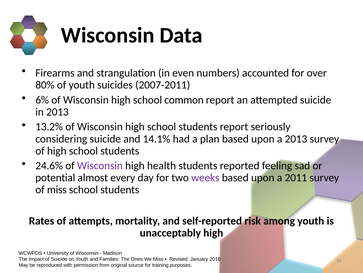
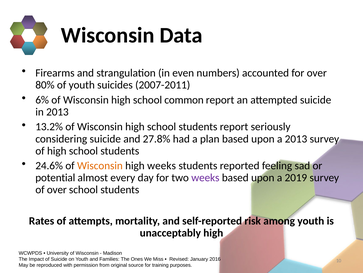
14.1%: 14.1% -> 27.8% (157, 138)
Wisconsin colour: purple -> orange (100, 165)
high health: health -> weeks (162, 165)
2011: 2011 -> 2019 (296, 177)
of miss: miss -> over (57, 189)
